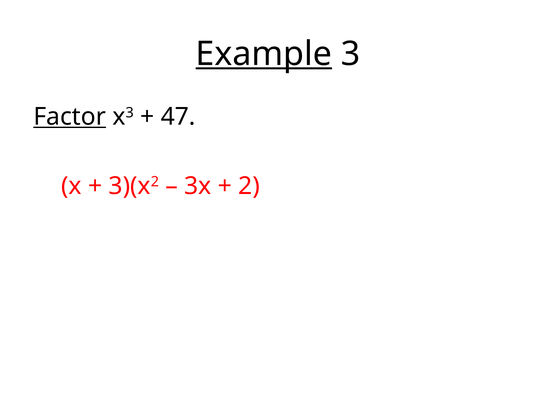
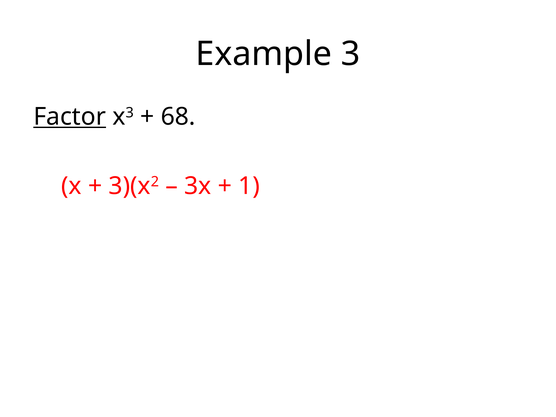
Example underline: present -> none (264, 54)
47: 47 -> 68 (178, 117)
2: 2 -> 1 (249, 186)
